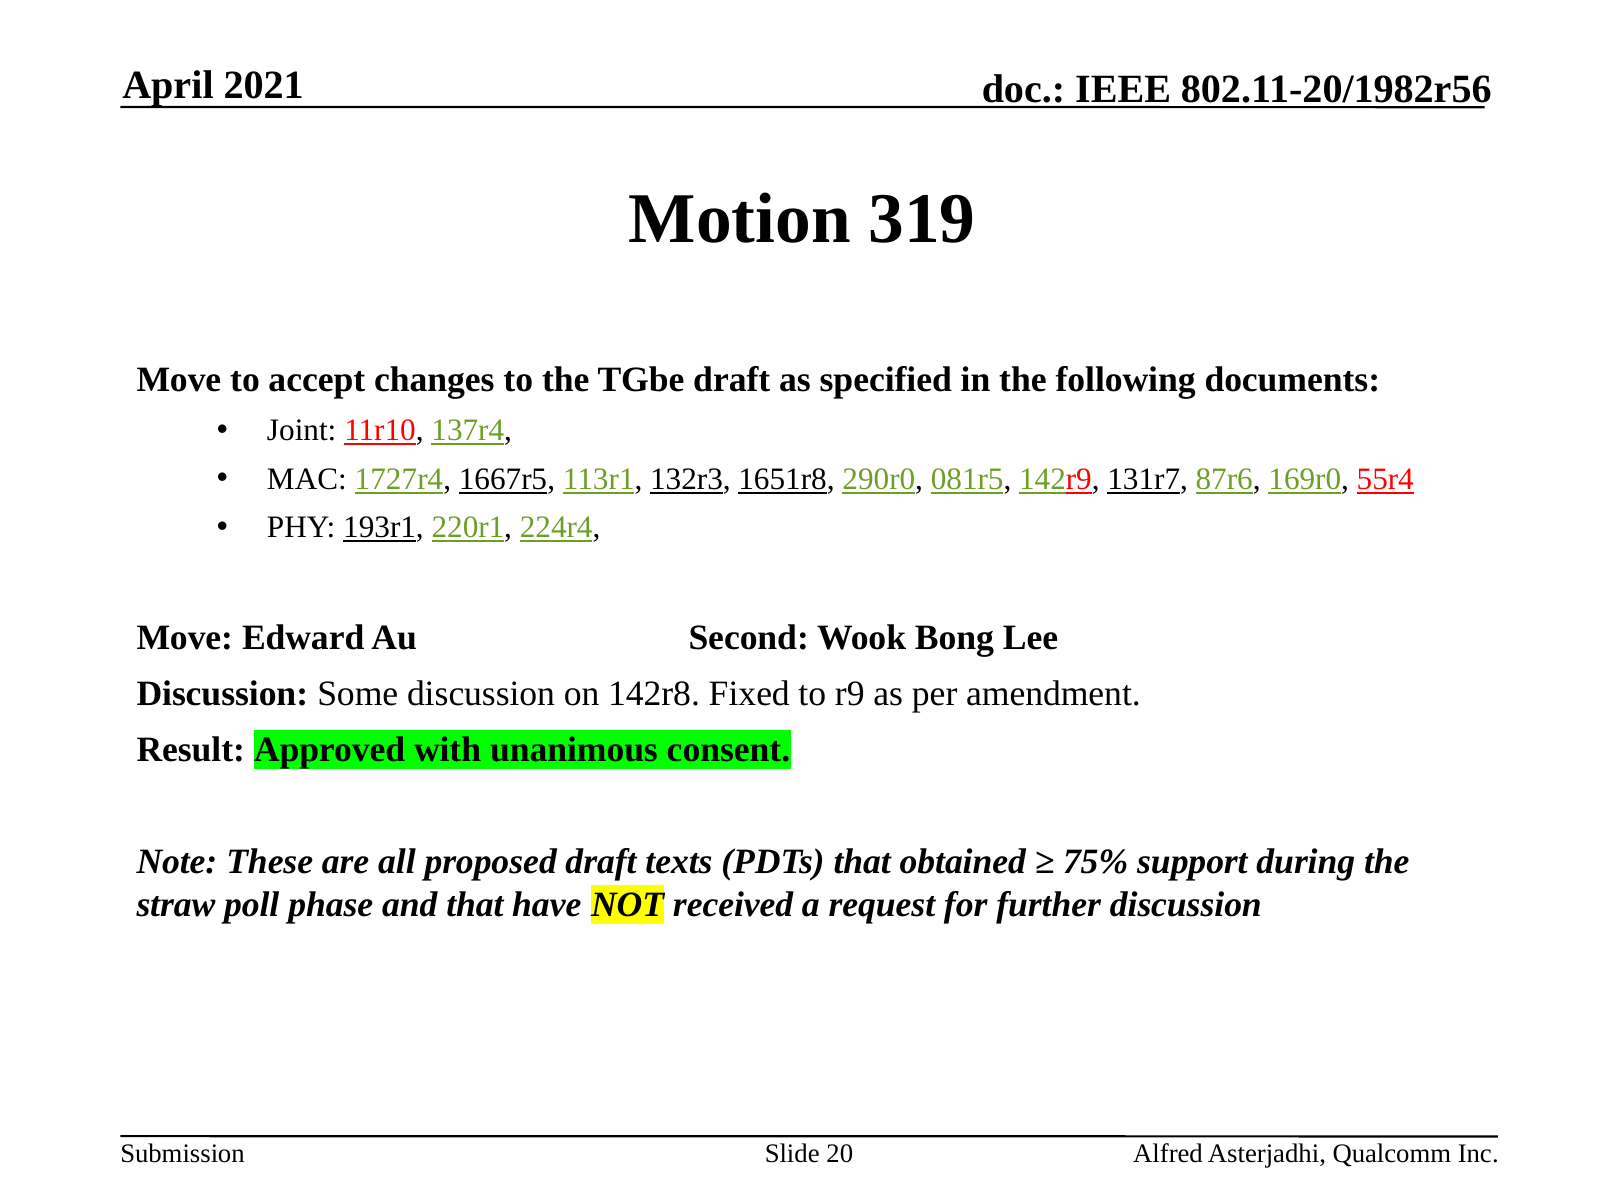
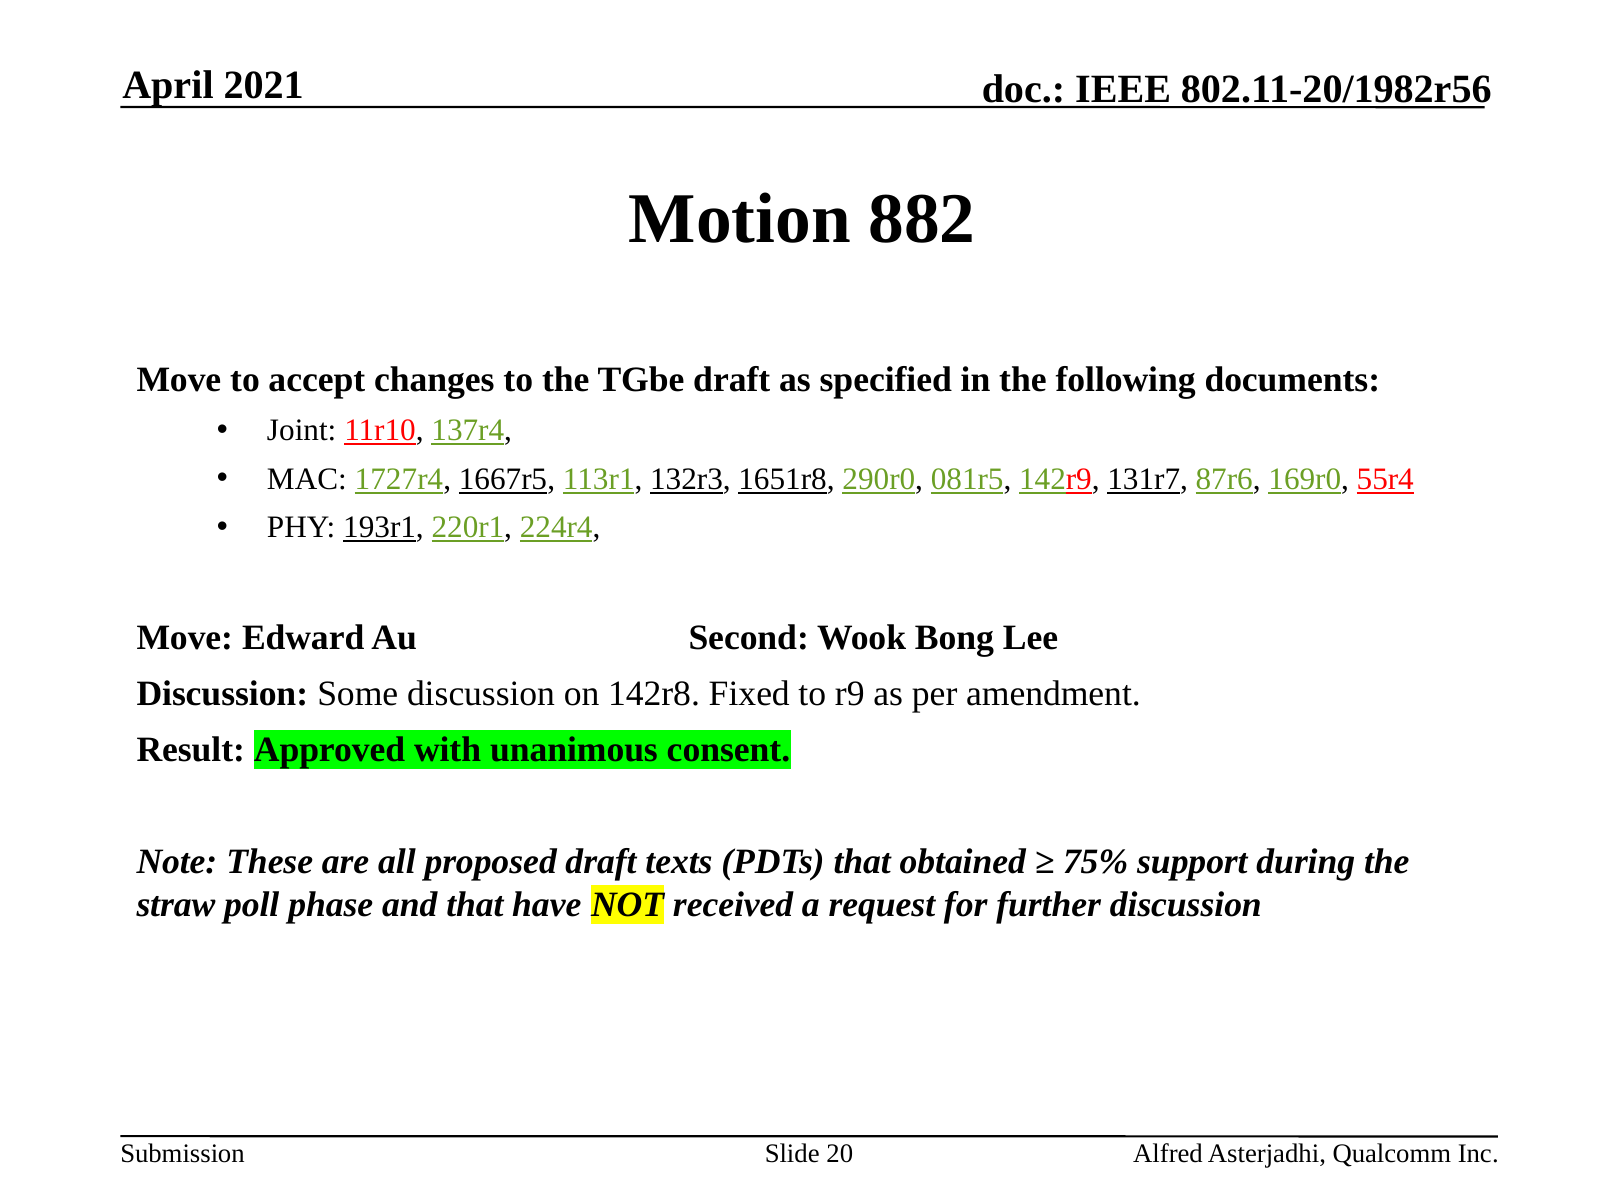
319: 319 -> 882 (922, 219)
